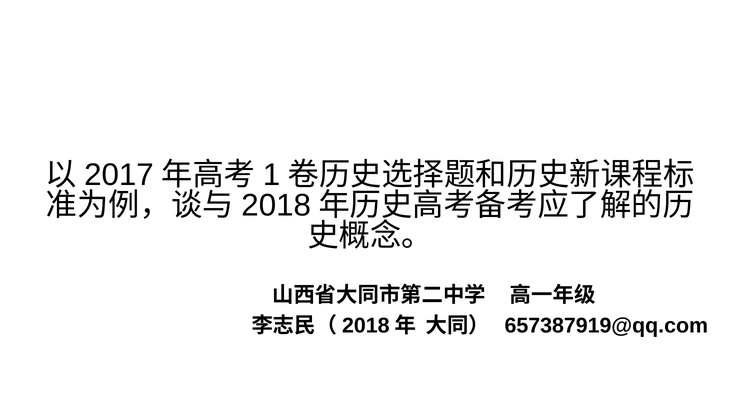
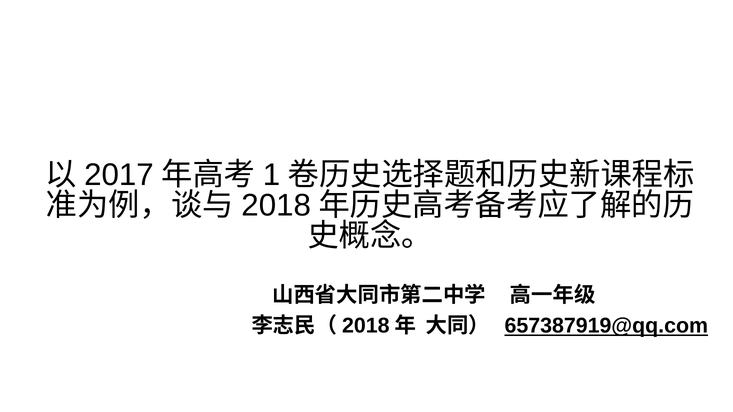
657387919@qq.com underline: none -> present (606, 326)
